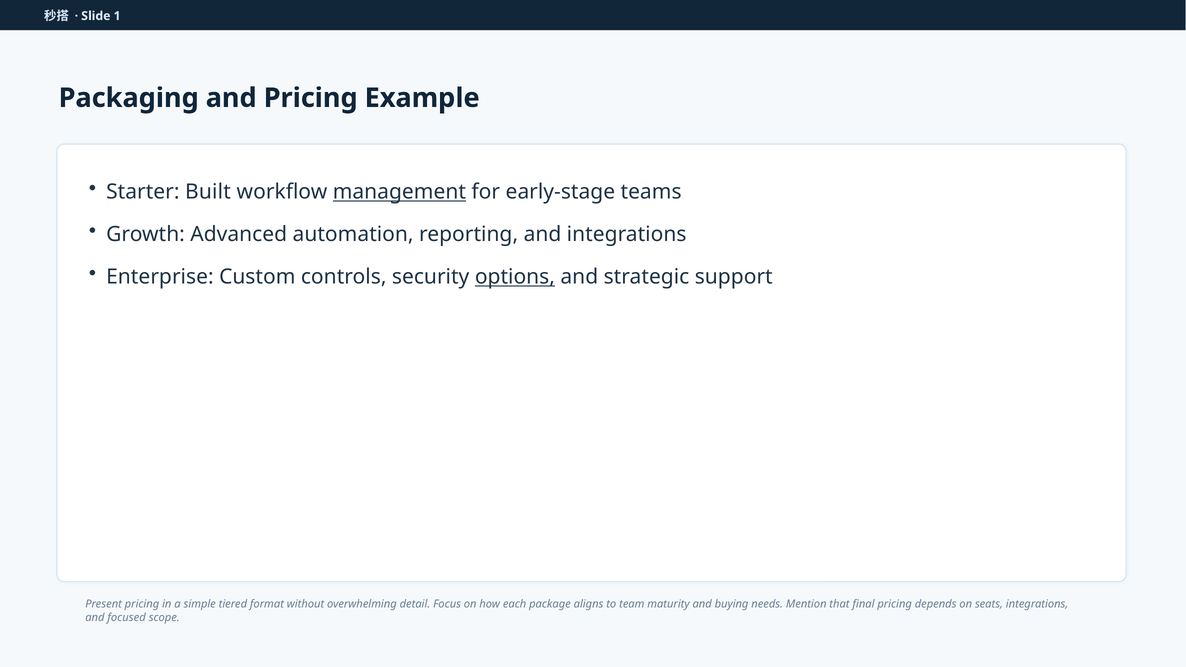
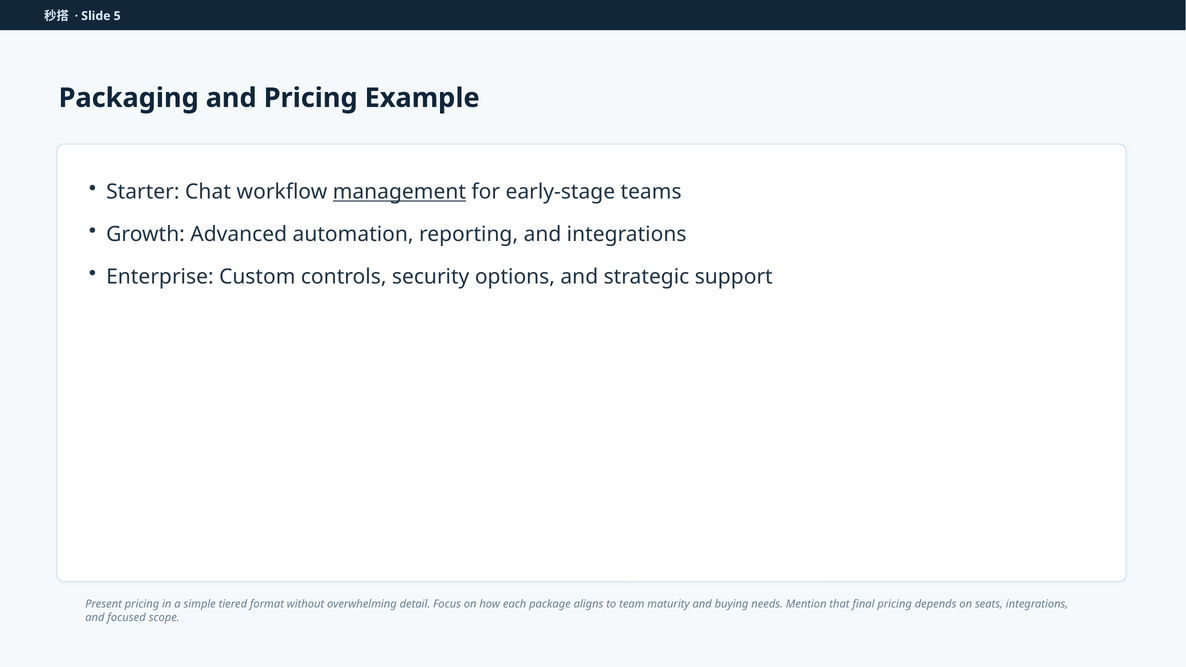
1: 1 -> 5 (117, 16)
Built: Built -> Chat (208, 192)
options underline: present -> none (515, 277)
